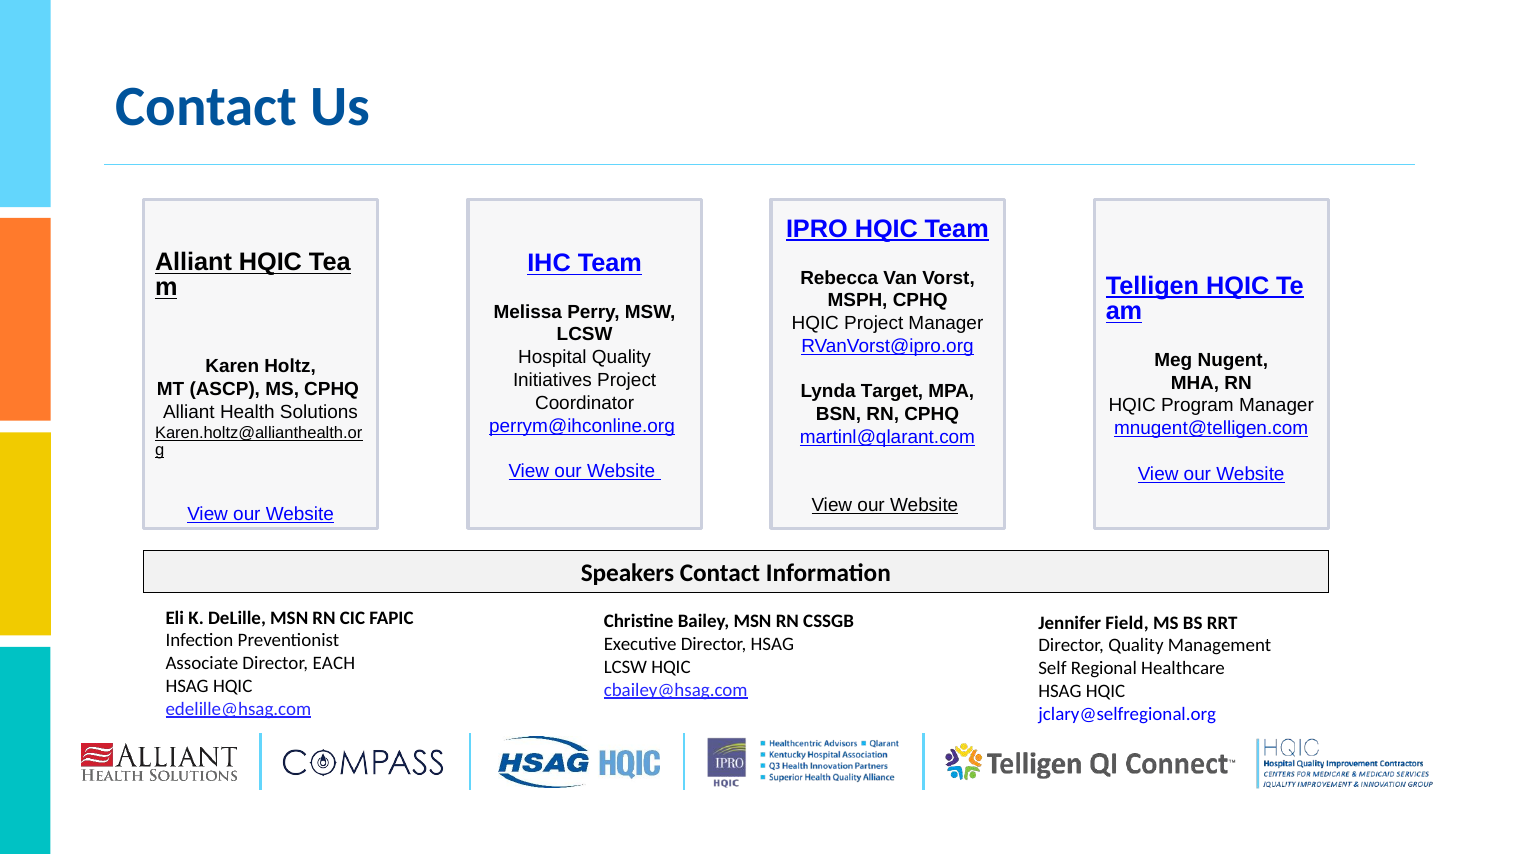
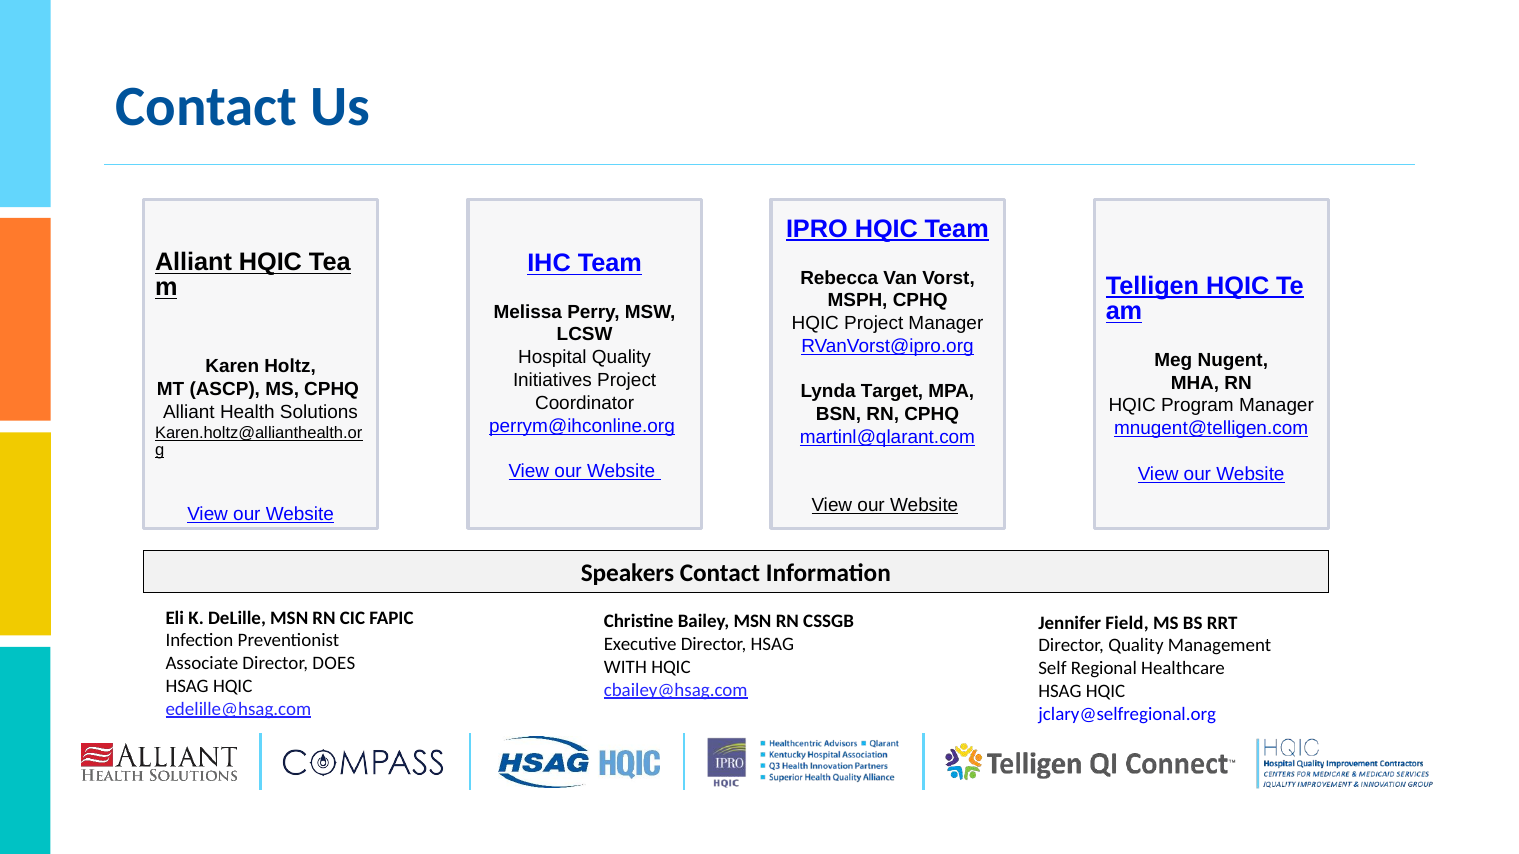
EACH: EACH -> DOES (334, 664)
LCSW: LCSW -> WITH (625, 667)
